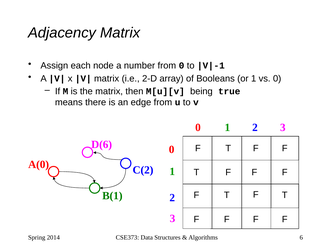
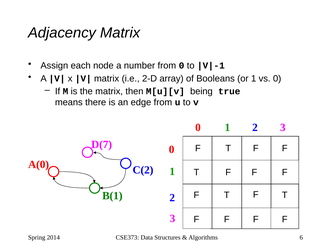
D(6: D(6 -> D(7 (102, 145)
